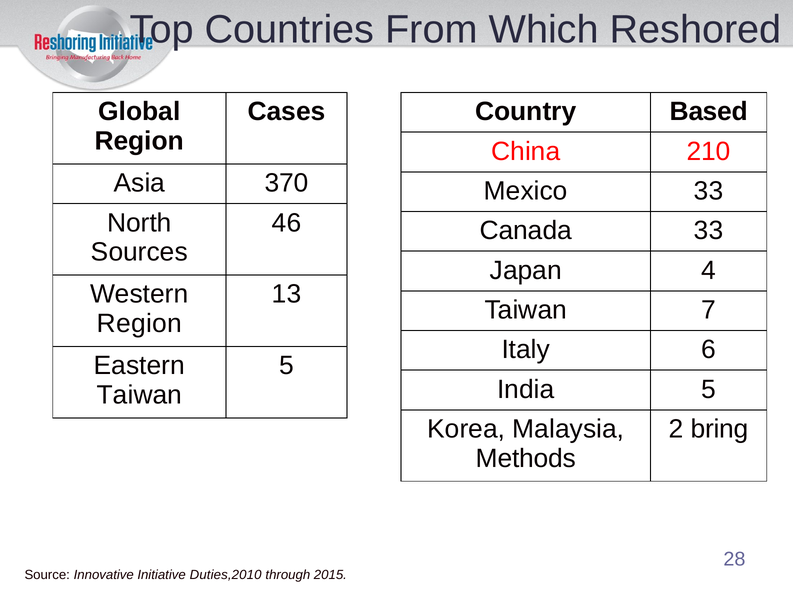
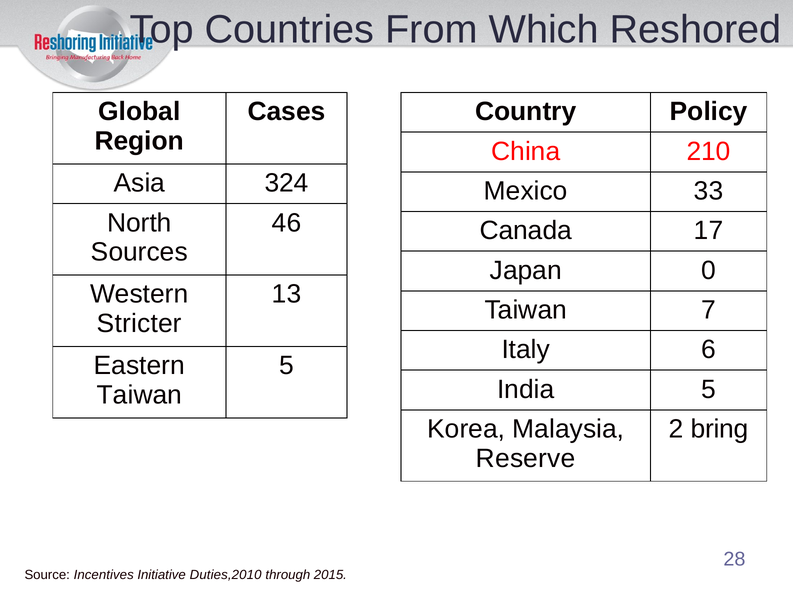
Based: Based -> Policy (709, 112)
370: 370 -> 324 (287, 183)
Canada 33: 33 -> 17 (709, 231)
4: 4 -> 0 (709, 270)
Region: Region -> Stricter (139, 324)
Methods: Methods -> Reserve (526, 458)
Innovative: Innovative -> Incentives (104, 574)
